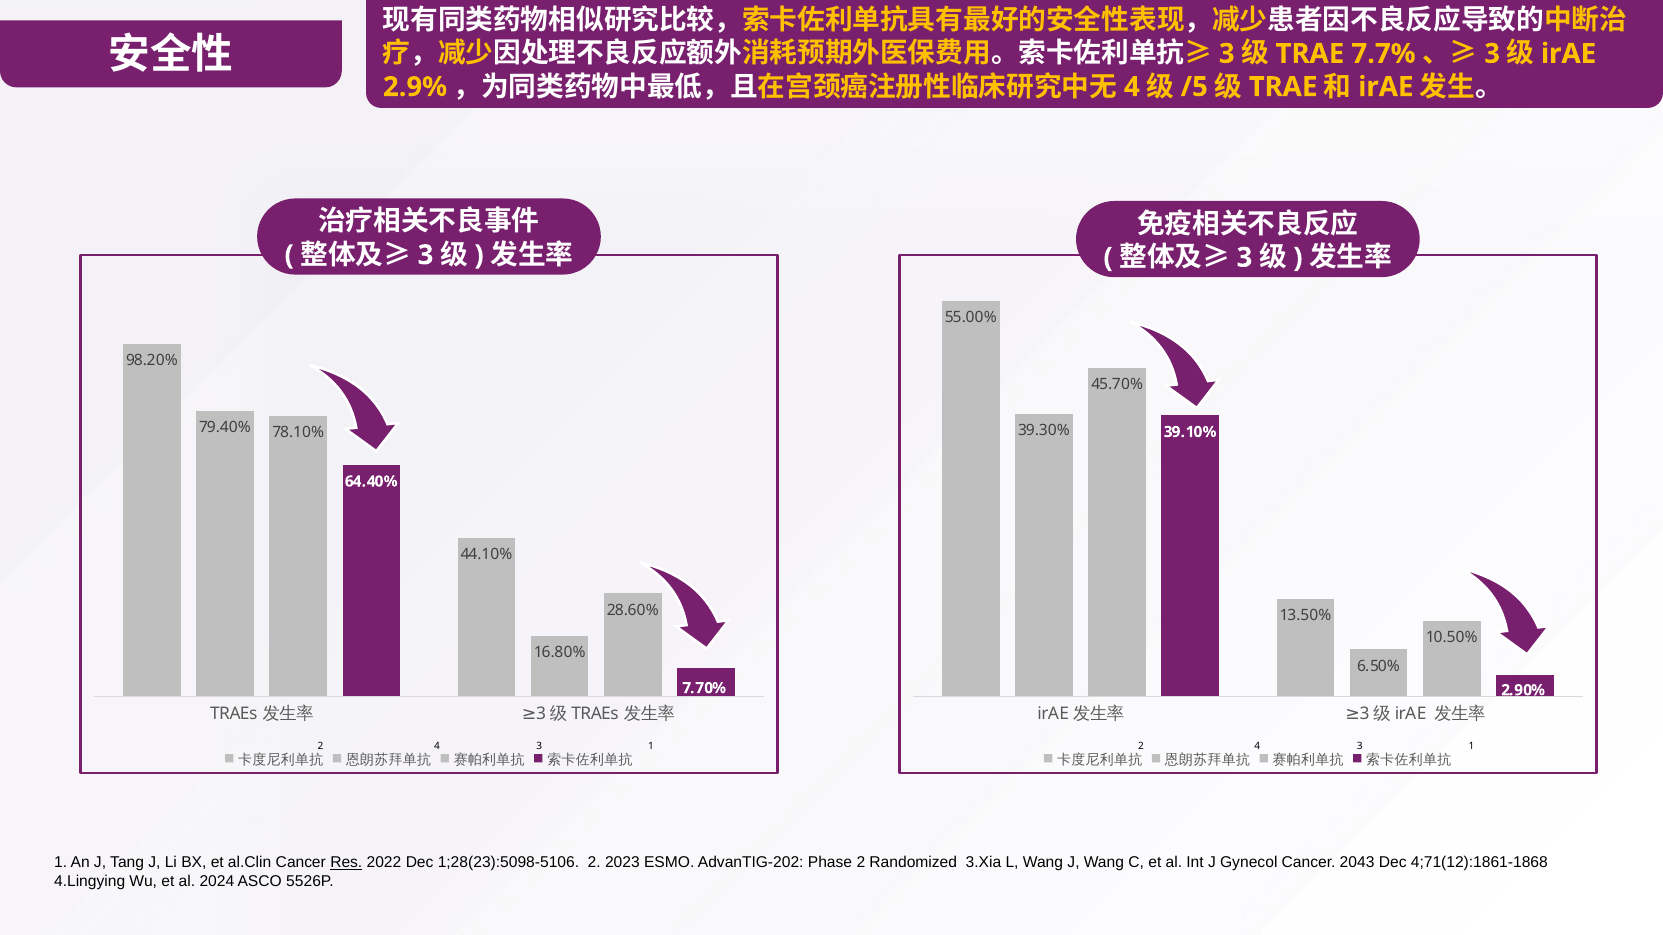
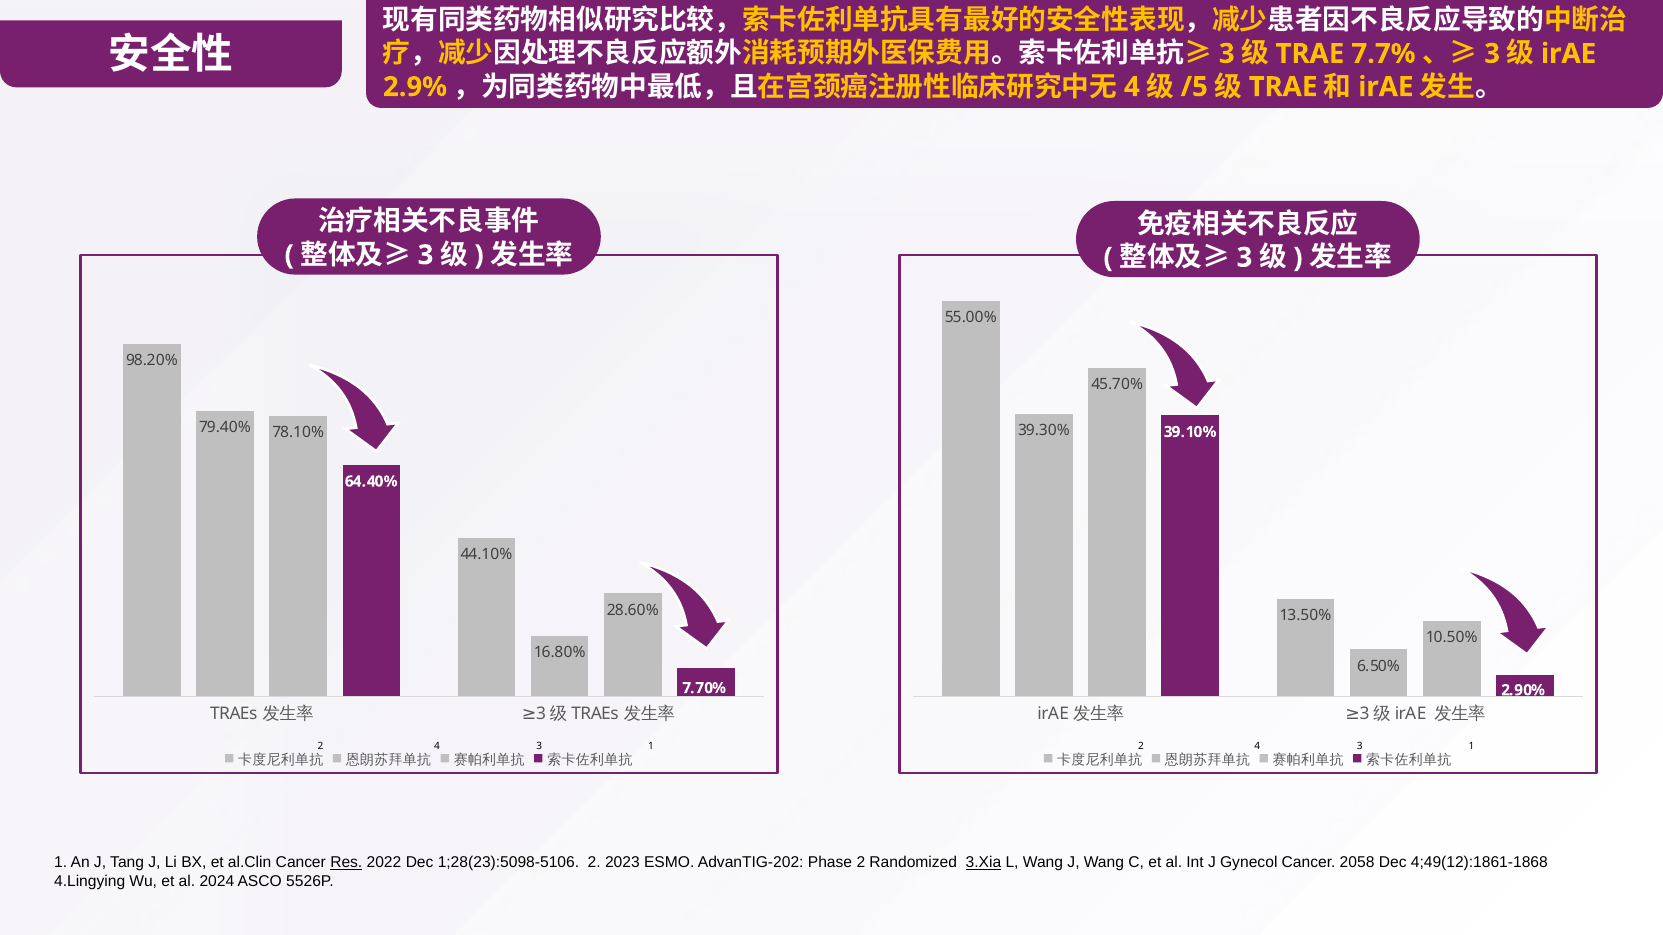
3.Xia underline: none -> present (983, 863)
2043: 2043 -> 2058 (1357, 863)
4;71(12):1861-1868: 4;71(12):1861-1868 -> 4;49(12):1861-1868 (1479, 863)
